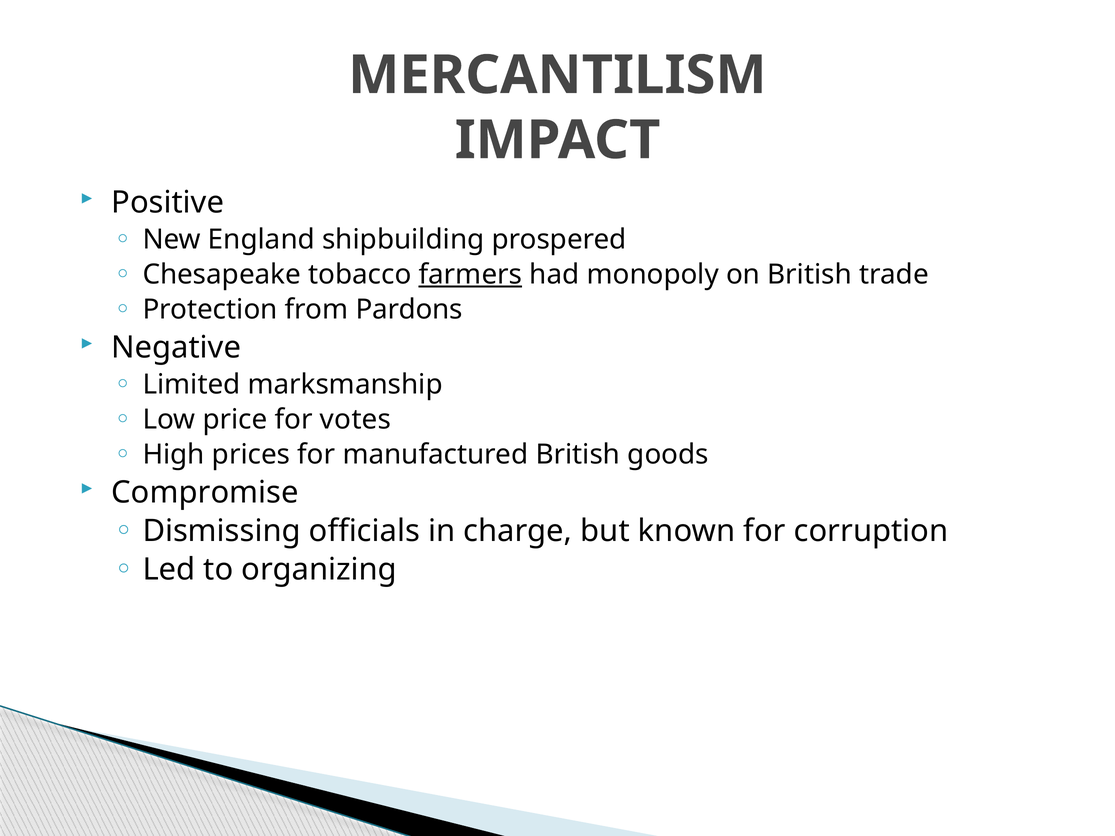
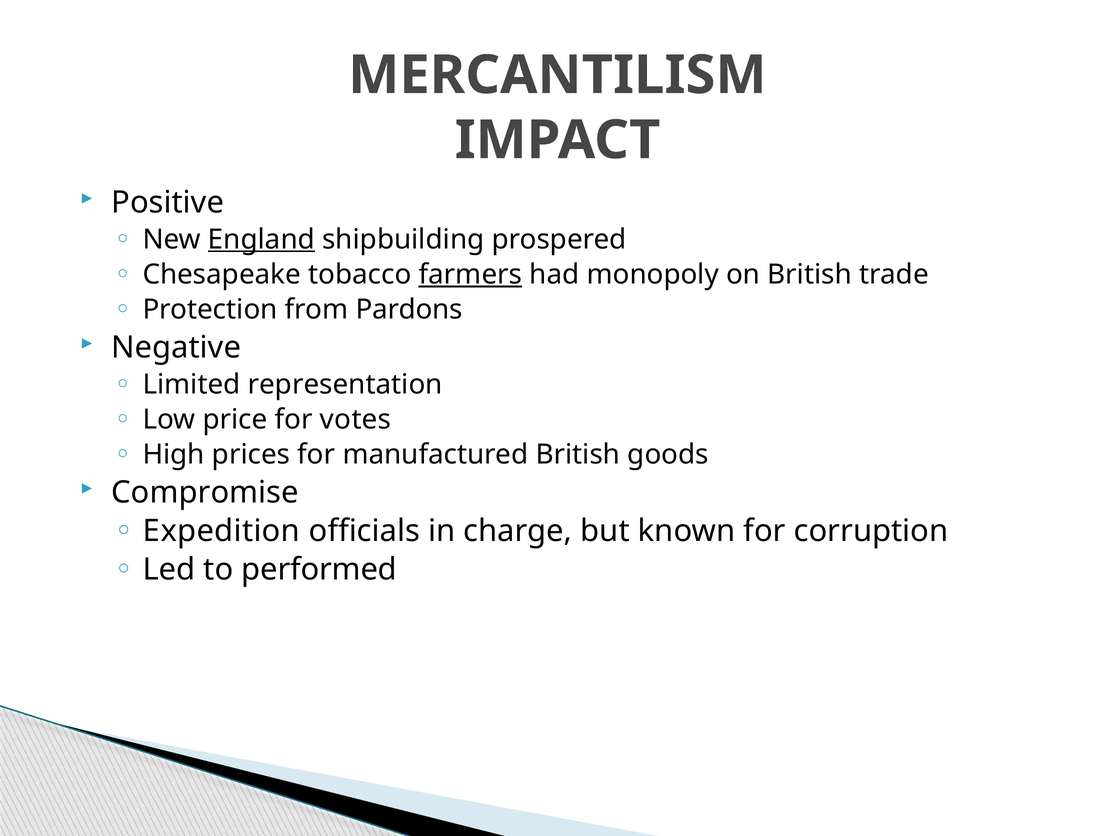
England underline: none -> present (261, 239)
marksmanship: marksmanship -> representation (345, 384)
Dismissing: Dismissing -> Expedition (222, 531)
organizing: organizing -> performed (319, 570)
